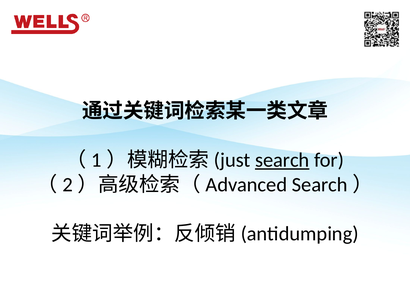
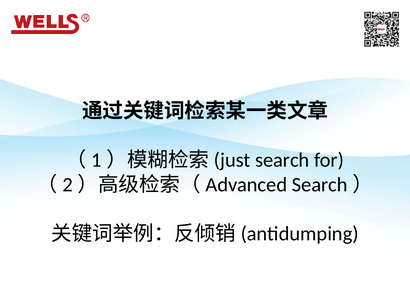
search underline: present -> none (282, 160)
